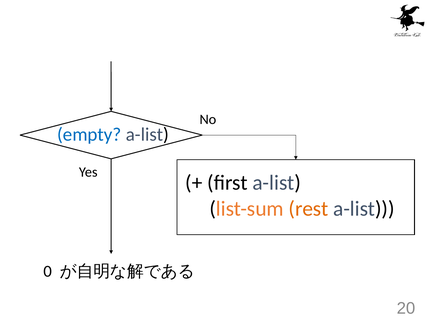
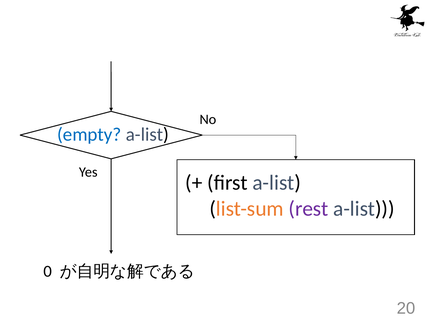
rest colour: orange -> purple (308, 208)
